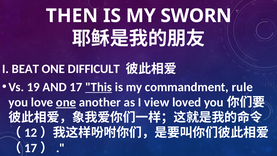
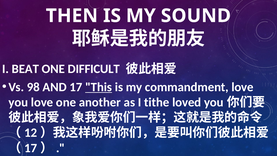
SWORN: SWORN -> SOUND (196, 16)
19: 19 -> 98 (33, 87)
commandment rule: rule -> love (242, 87)
one underline: present -> none (66, 102)
view: view -> tithe (157, 102)
